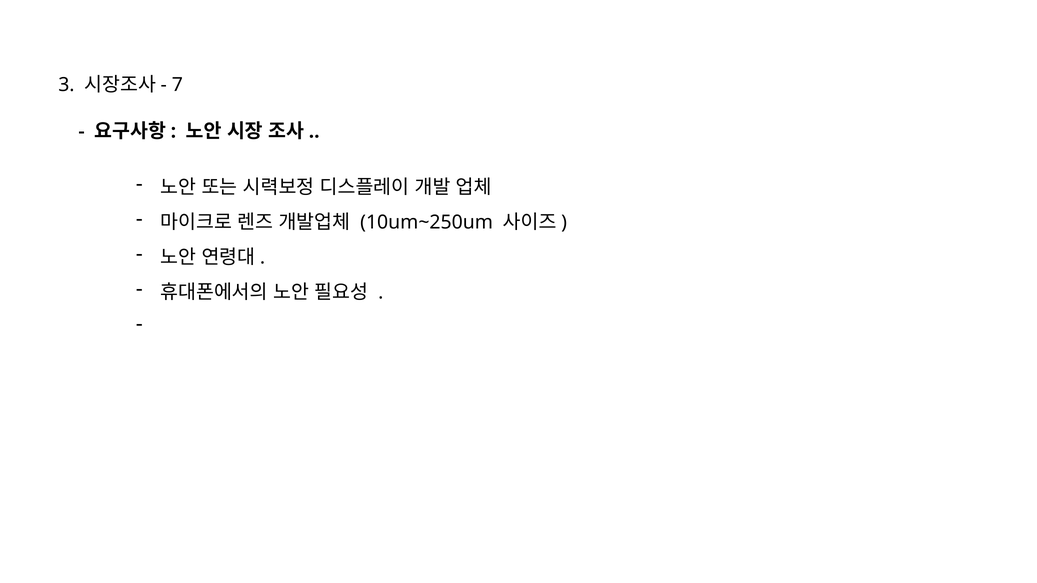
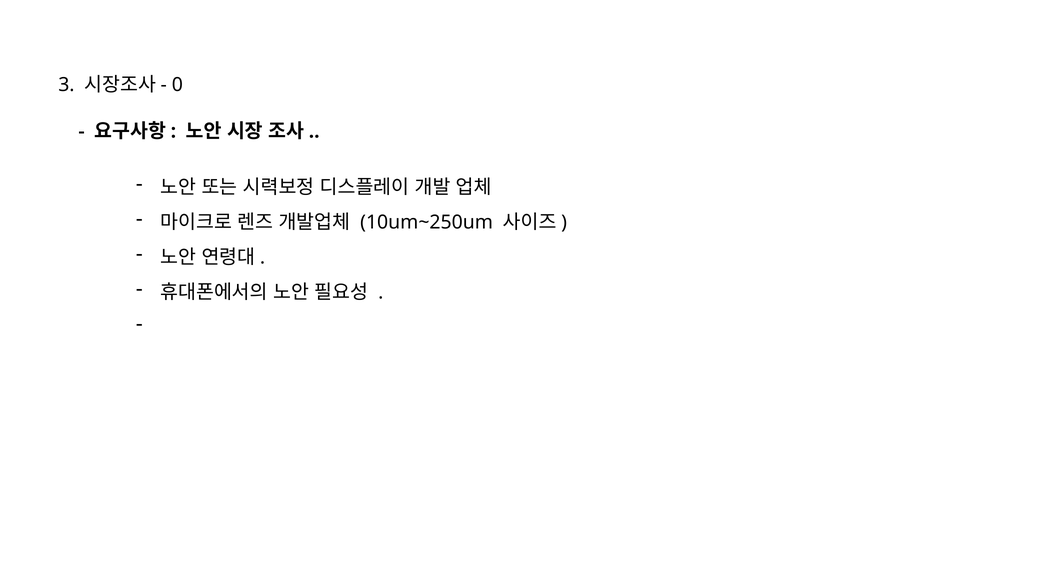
7: 7 -> 0 (177, 85)
